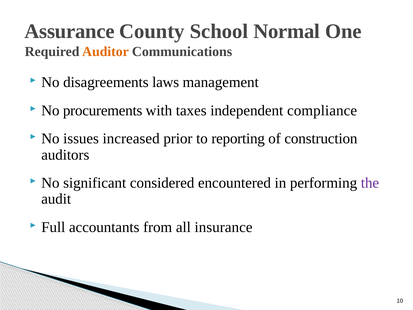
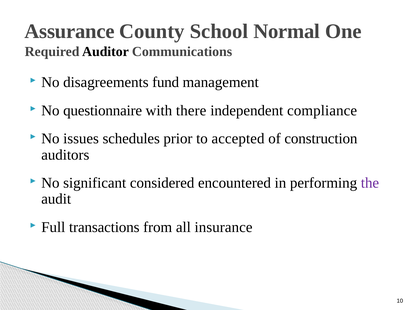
Auditor colour: orange -> black (105, 52)
laws: laws -> fund (166, 82)
procurements: procurements -> questionnaire (103, 110)
taxes: taxes -> there (191, 110)
increased: increased -> schedules (131, 139)
reporting: reporting -> accepted (238, 139)
accountants: accountants -> transactions (104, 227)
